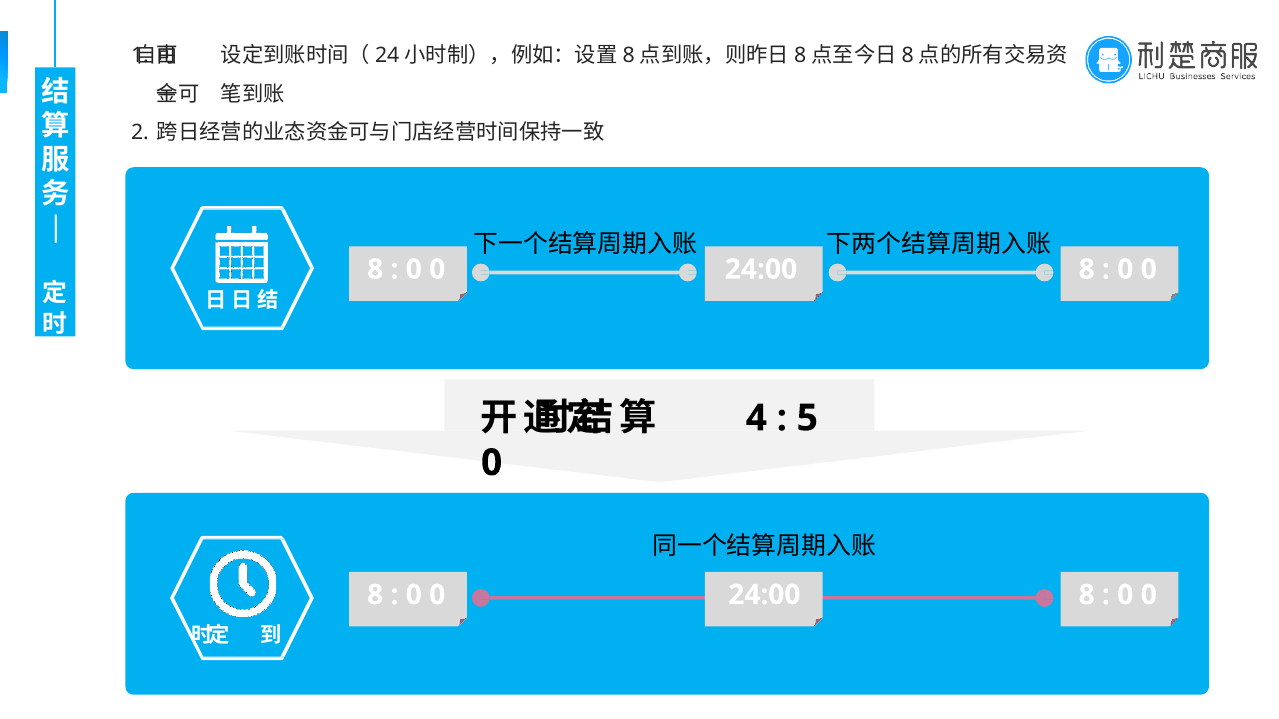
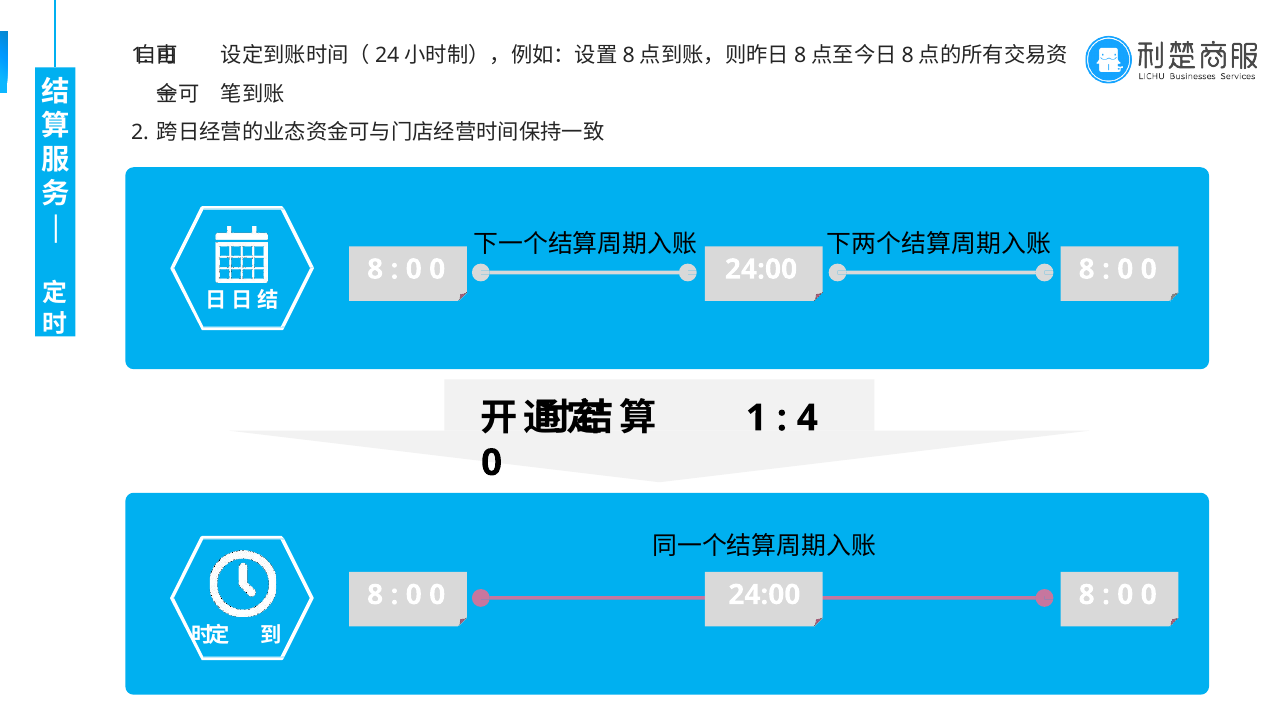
4: 4 -> 1 (756, 418)
5: 5 -> 4 (807, 418)
